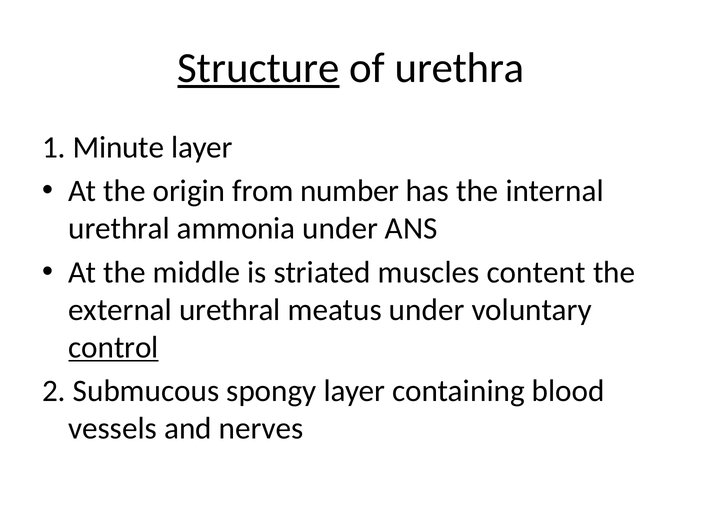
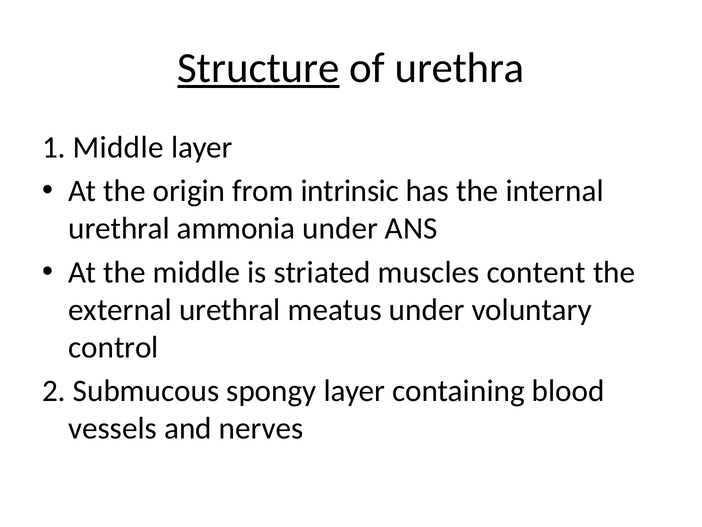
1 Minute: Minute -> Middle (118, 147)
number: number -> intrinsic (350, 191)
control underline: present -> none (113, 347)
